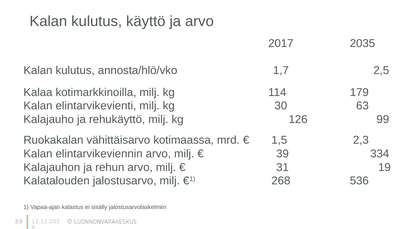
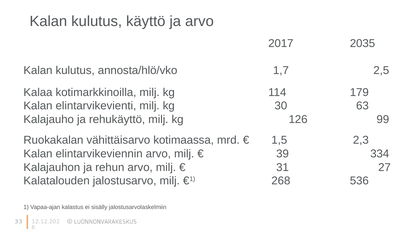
19: 19 -> 27 (384, 168)
